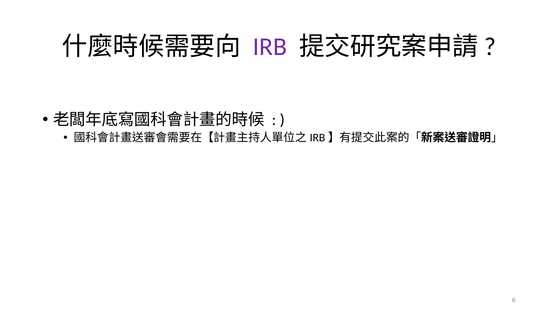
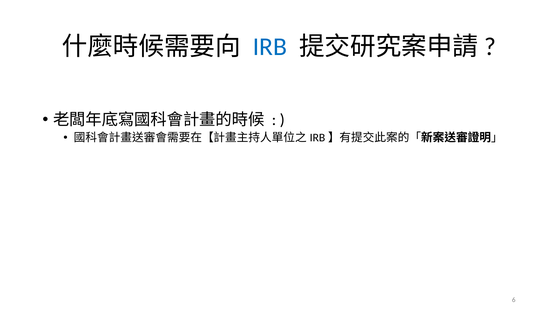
IRB colour: purple -> blue (270, 47)
